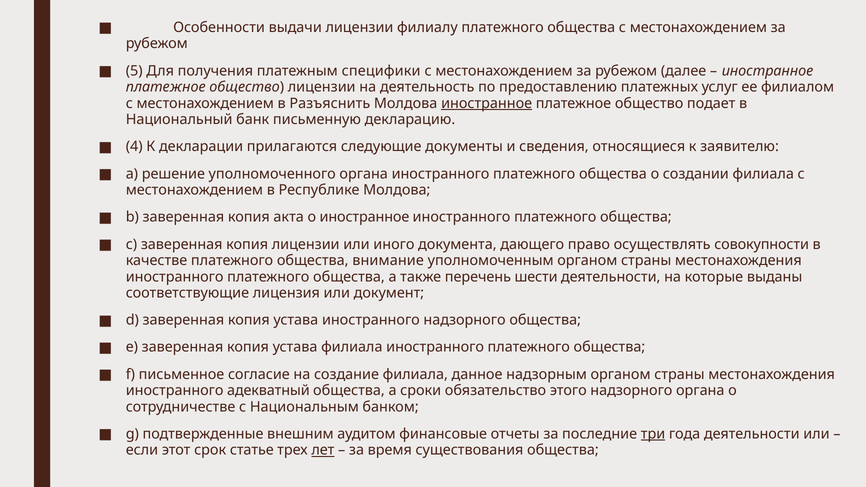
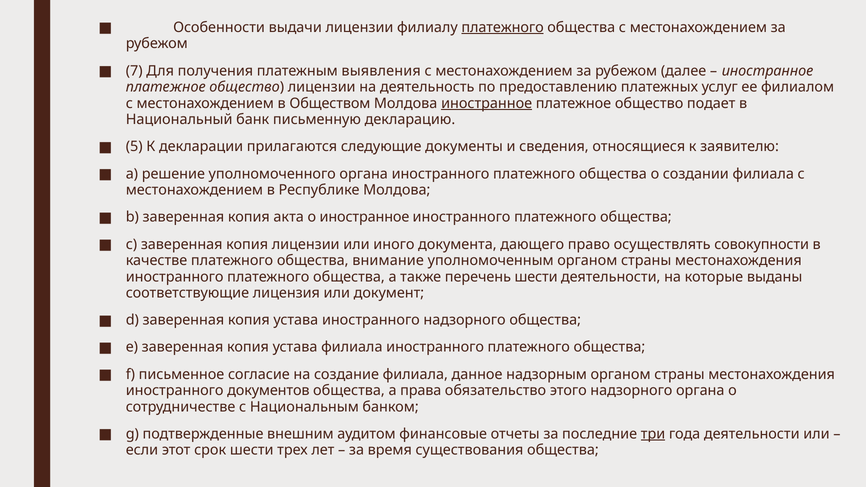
платежного underline: none -> present (503, 27)
5: 5 -> 7 (134, 71)
специфики: специфики -> выявления (381, 71)
Разъяснить: Разъяснить -> Обществом (330, 103)
4: 4 -> 5 (134, 147)
адекватный: адекватный -> документов (268, 391)
сроки: сроки -> права (421, 391)
срок статье: статье -> шести (252, 450)
лет underline: present -> none (323, 450)
